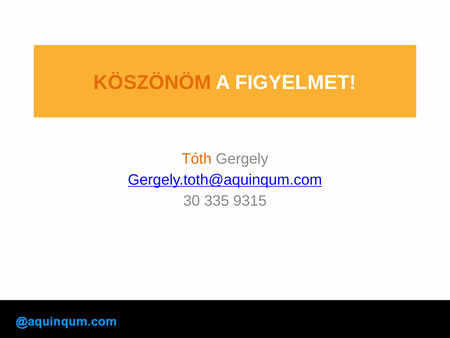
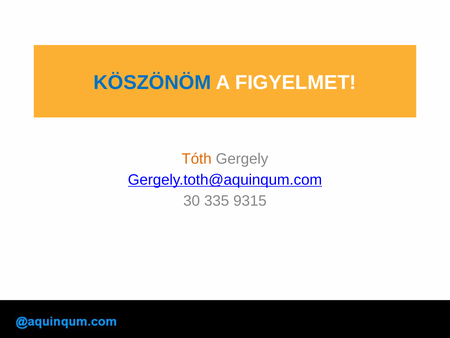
KÖSZÖNÖM colour: orange -> blue (152, 83)
